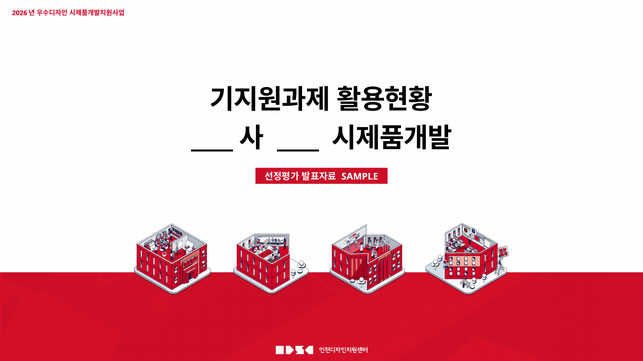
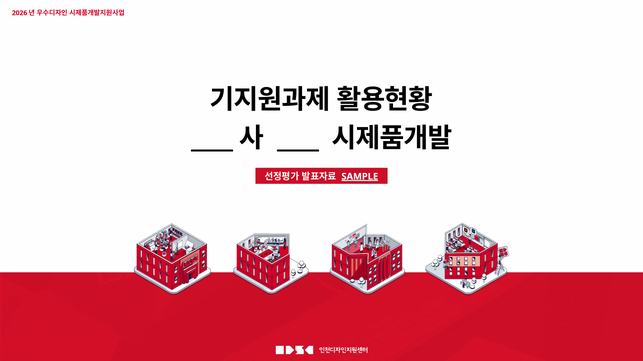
SAMPLE underline: none -> present (360, 177)
